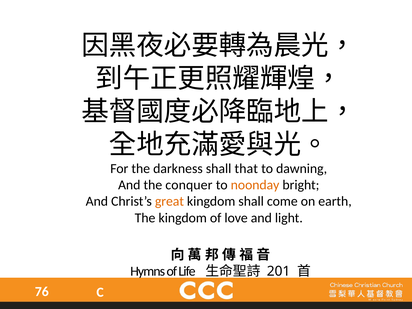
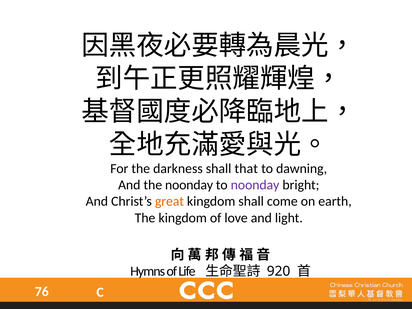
the conquer: conquer -> noonday (189, 185)
noonday colour: orange -> purple (255, 185)
201: 201 -> 920 (279, 271)
